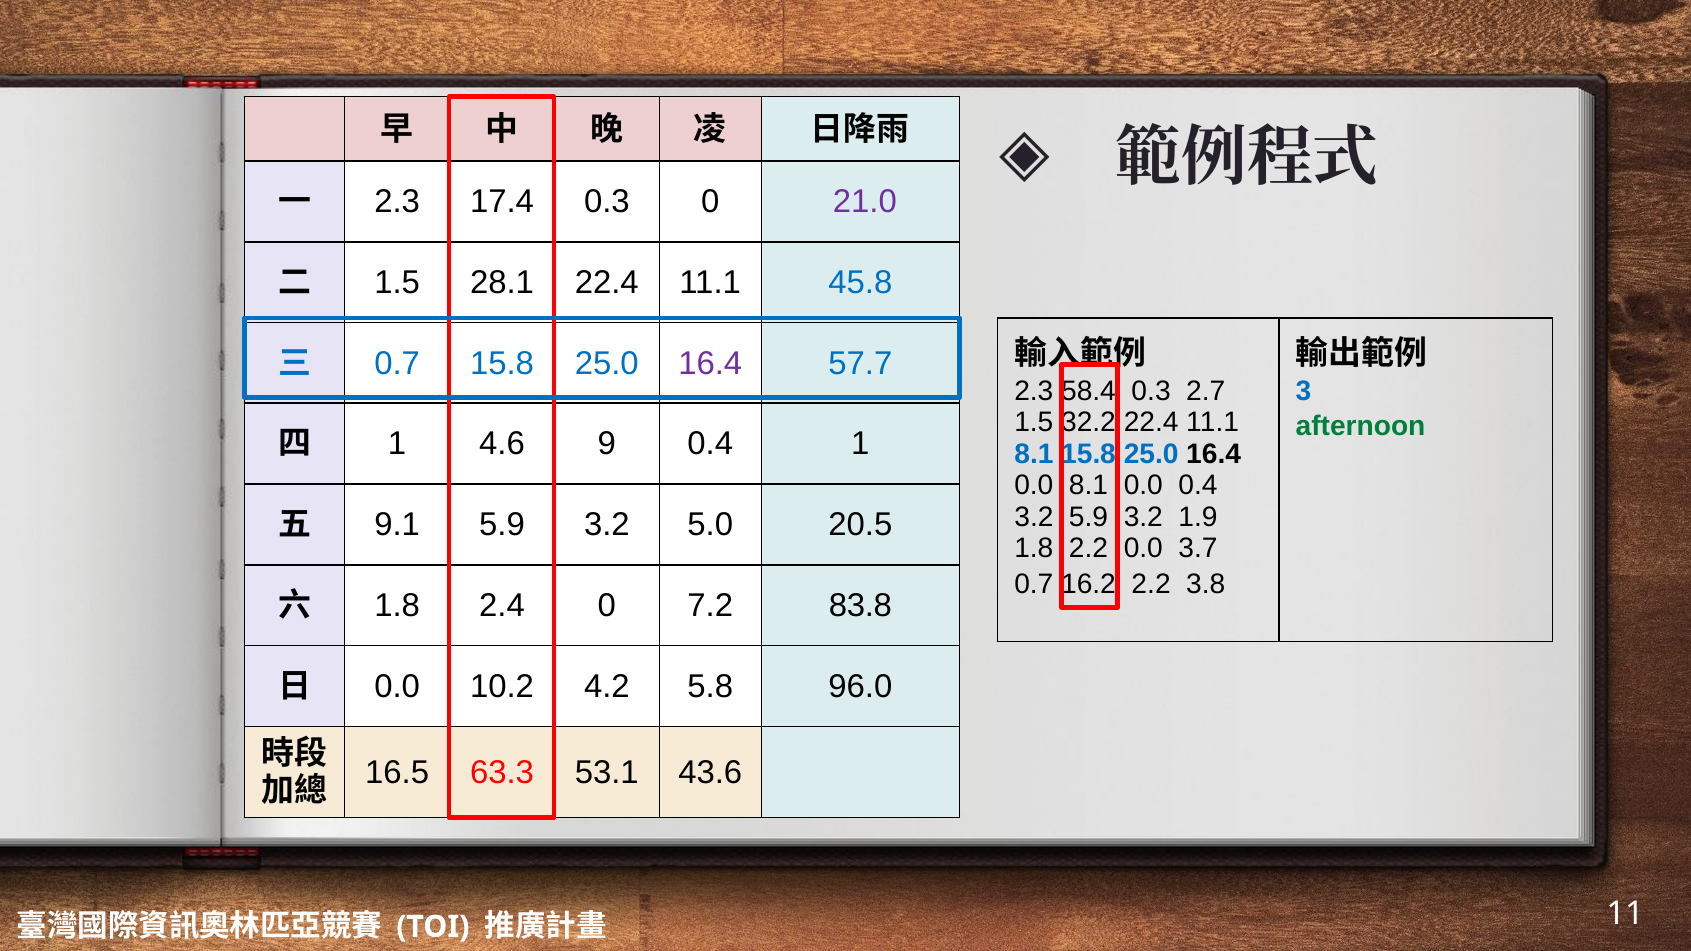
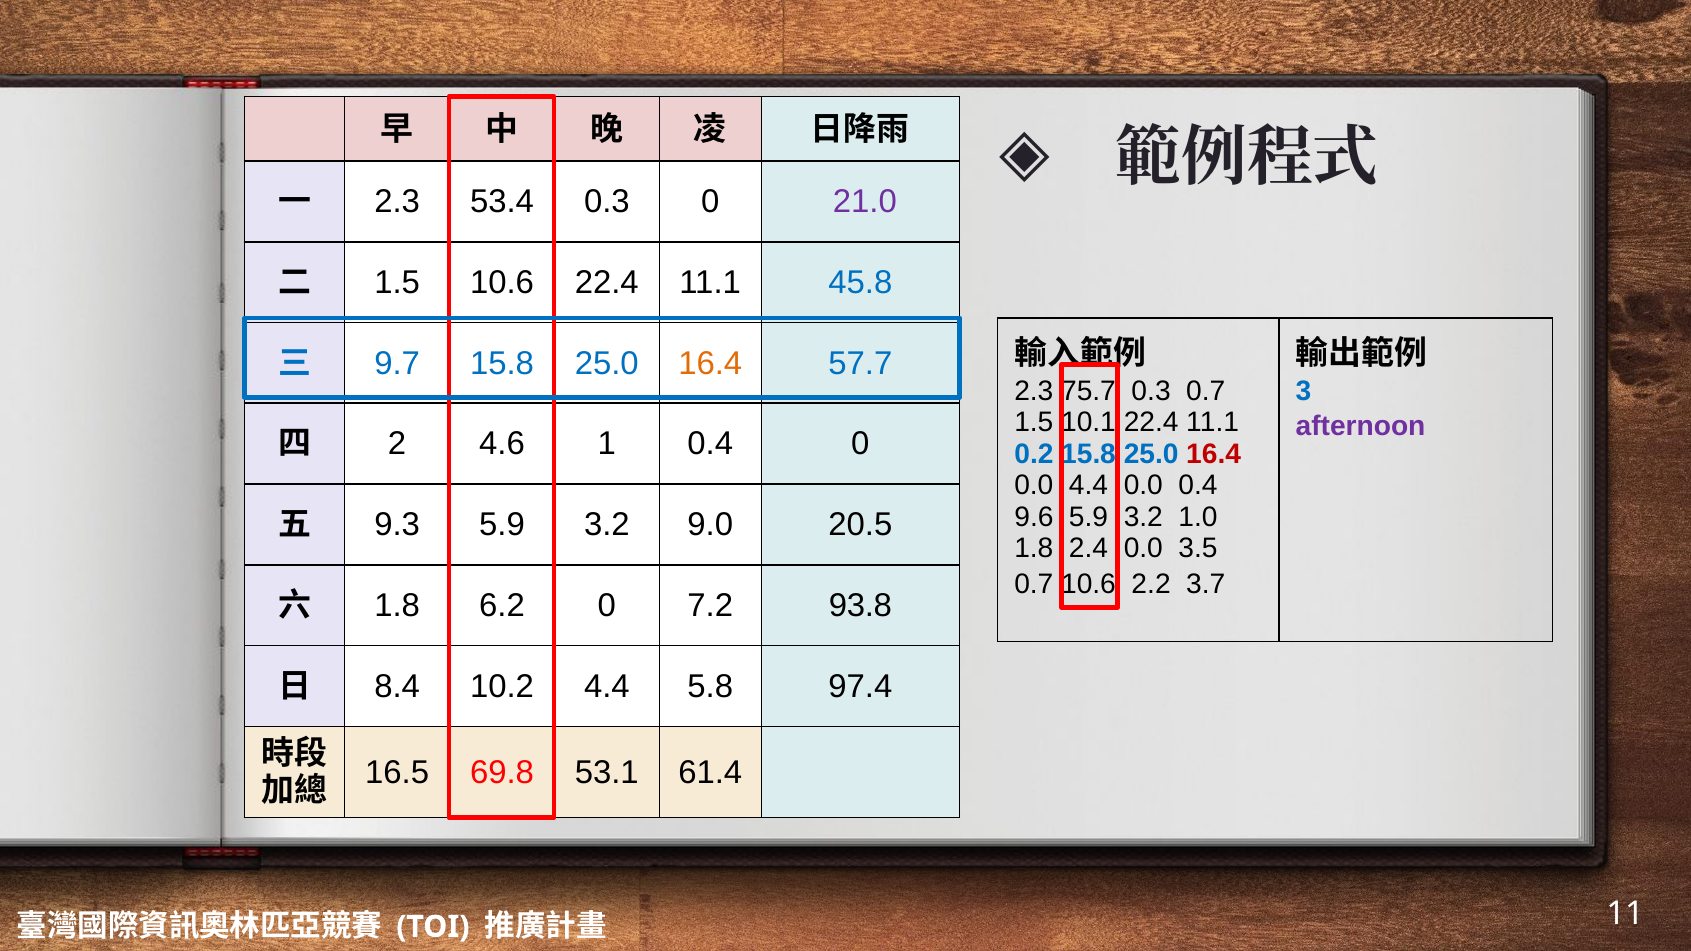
17.4: 17.4 -> 53.4 (502, 202)
1.5 28.1: 28.1 -> 10.6 (502, 283)
0.7: 0.7 -> 9.7 (397, 363)
16.4 colour: purple -> orange (710, 363)
58.4: 58.4 -> 75.7 (1088, 391)
0.3 2.7: 2.7 -> 0.7 (1206, 391)
32.2: 32.2 -> 10.1 (1088, 422)
afternoon colour: green -> purple (1361, 427)
1: 1 -> 2 (397, 444)
9: 9 -> 1 (607, 444)
0.4 1: 1 -> 0 (860, 444)
8.1: 8.1 -> 0.2 (1034, 454)
16.4 colour: black -> red (1214, 454)
0.0 8.1: 8.1 -> 4.4 (1088, 485)
3.2: 3.2 -> 9.6 (1034, 517)
1.9: 1.9 -> 1.0 (1198, 517)
9.1: 9.1 -> 9.3 (397, 525)
5.0: 5.0 -> 9.0 (710, 525)
1.8 2.2: 2.2 -> 2.4 (1088, 549)
3.7: 3.7 -> 3.5 (1198, 549)
0.7 16.2: 16.2 -> 10.6 (1088, 584)
3.8: 3.8 -> 3.7 (1206, 584)
2.4: 2.4 -> 6.2 (502, 606)
83.8: 83.8 -> 93.8 (860, 606)
0.0: 0.0 -> 8.4 (397, 687)
10.2 4.2: 4.2 -> 4.4 (607, 687)
96.0: 96.0 -> 97.4 (860, 687)
63.3: 63.3 -> 69.8 (502, 773)
43.6: 43.6 -> 61.4 (710, 773)
